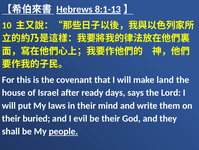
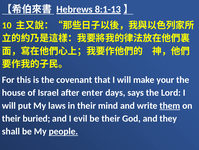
land: land -> your (165, 79)
ready: ready -> enter (92, 92)
them underline: none -> present (170, 105)
